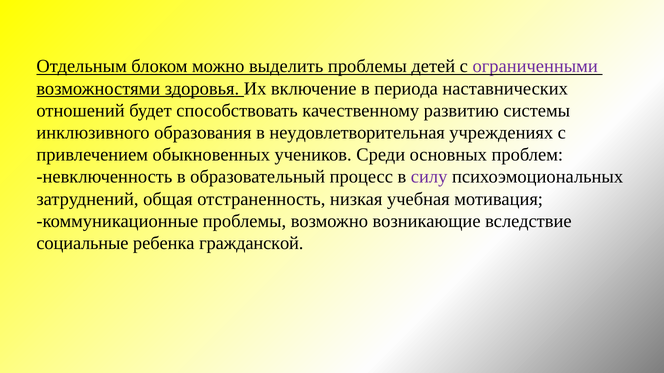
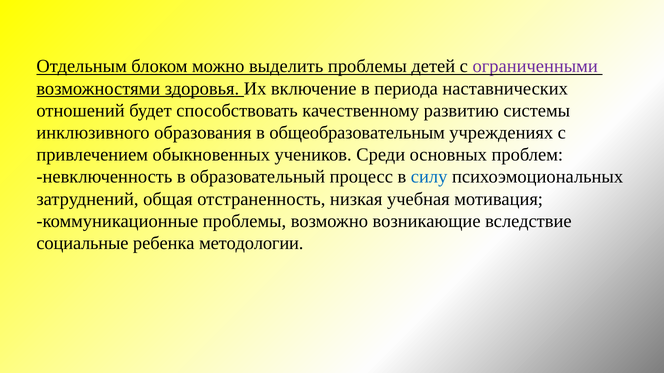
неудовлетворительная: неудовлетворительная -> общеобразовательным (357, 133)
силу colour: purple -> blue (429, 177)
гражданской: гражданской -> методологии (251, 244)
